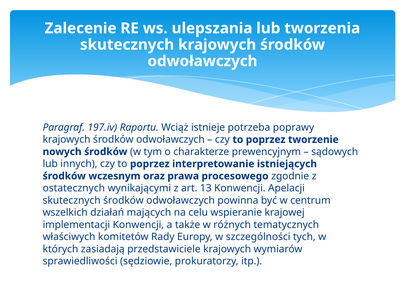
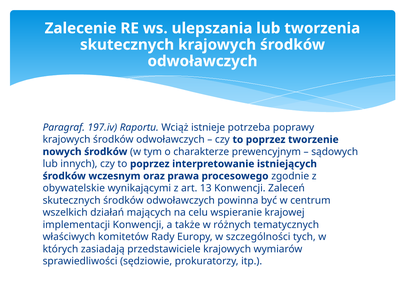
ostatecznych: ostatecznych -> obywatelskie (74, 188)
Apelacji: Apelacji -> Zaleceń (286, 188)
